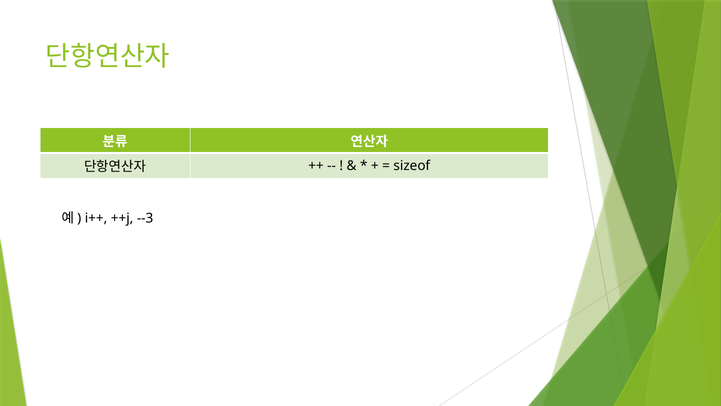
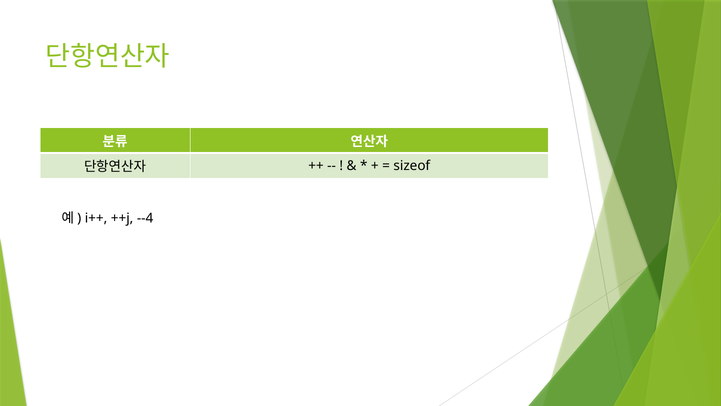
--3: --3 -> --4 (145, 218)
